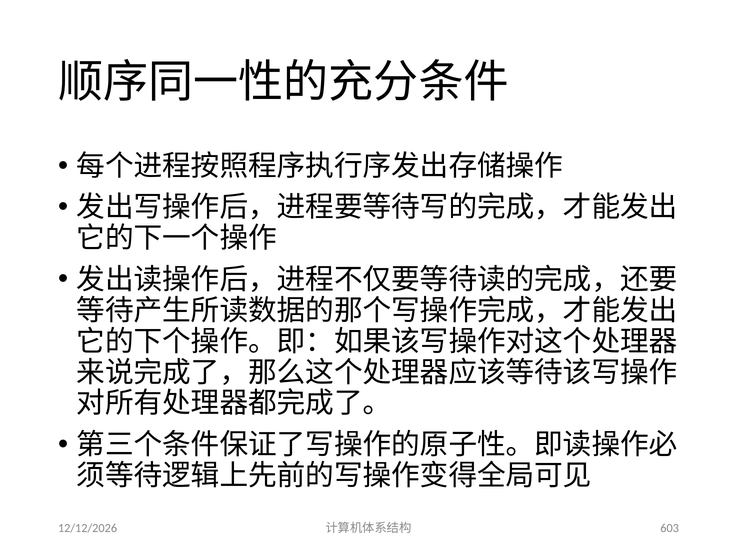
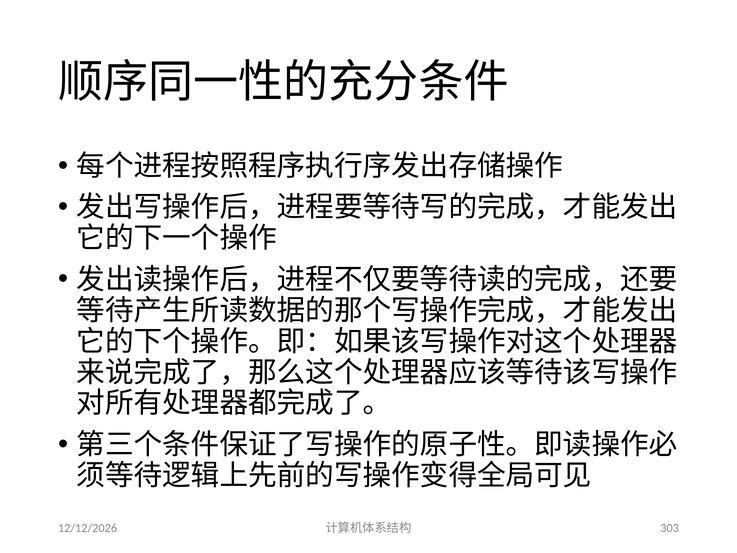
603: 603 -> 303 (670, 528)
